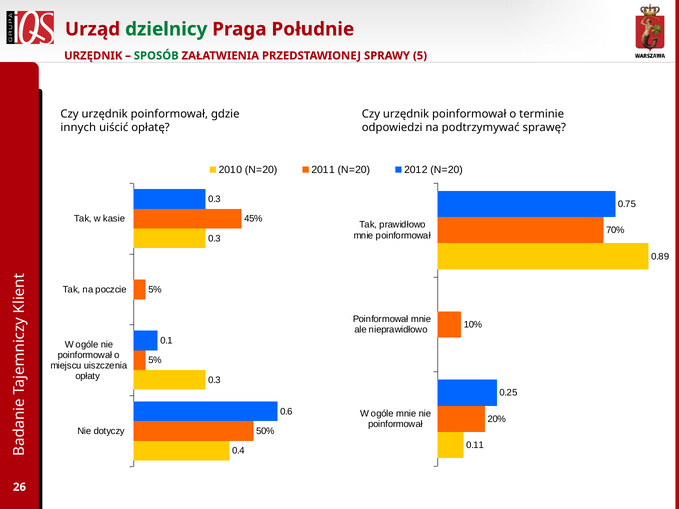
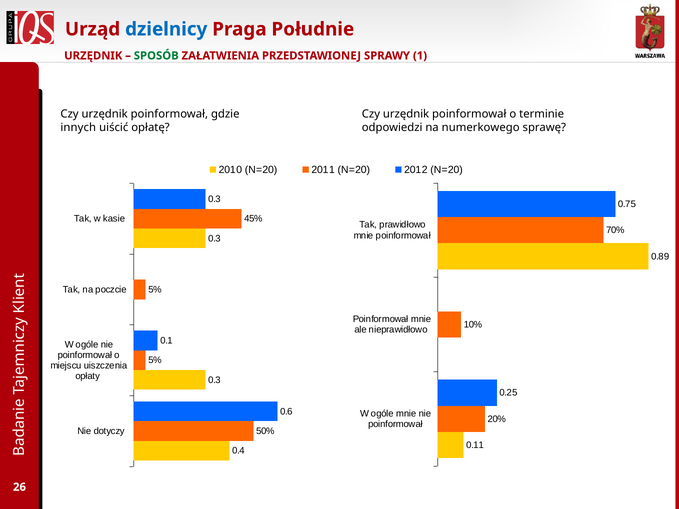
dzielnicy colour: green -> blue (166, 29)
5: 5 -> 1 (420, 56)
podtrzymywać: podtrzymywać -> numerkowego (481, 128)
